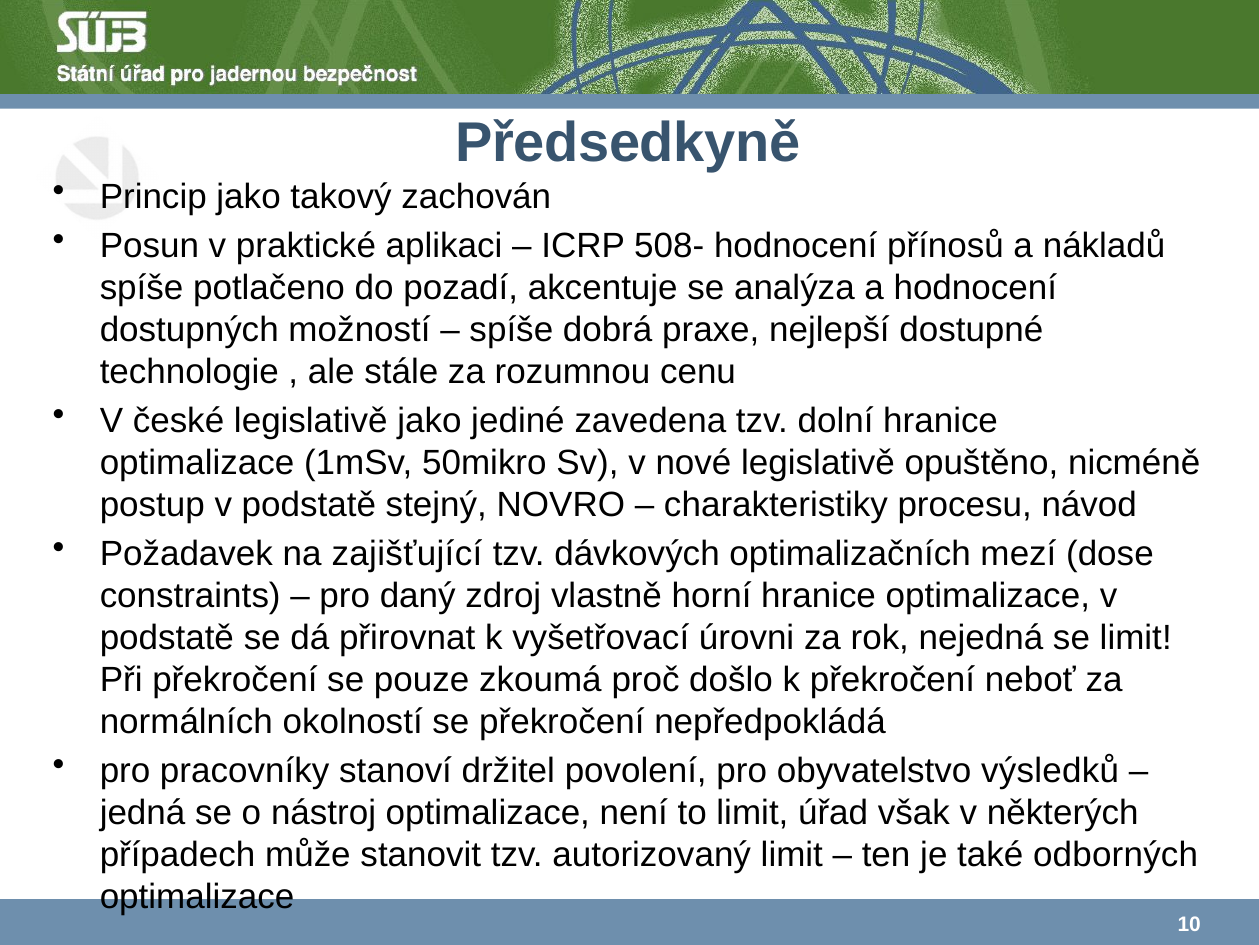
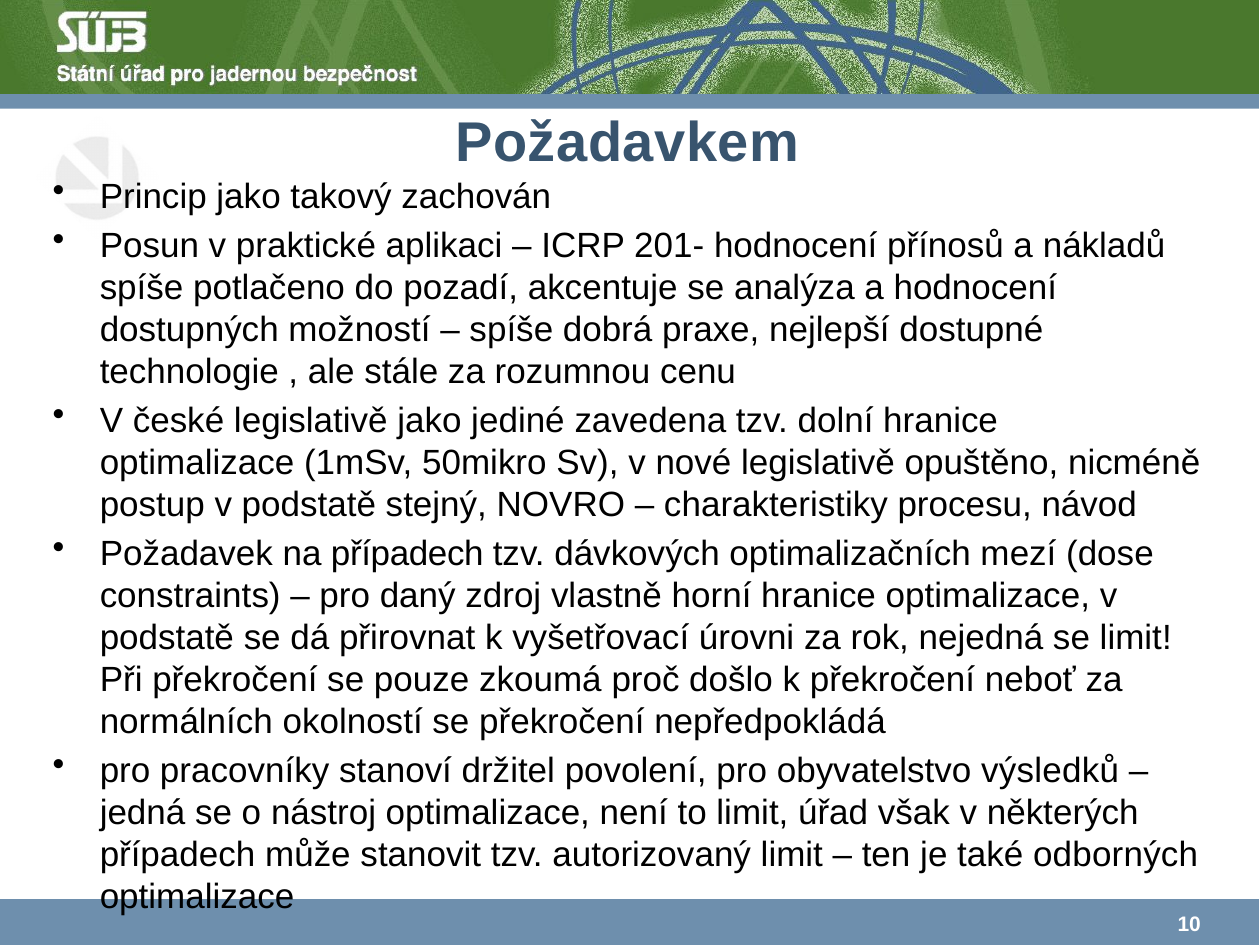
Předsedkyně: Předsedkyně -> Požadavkem (627, 143)
508-: 508- -> 201- (669, 245)
na zajišťující: zajišťující -> případech (407, 553)
